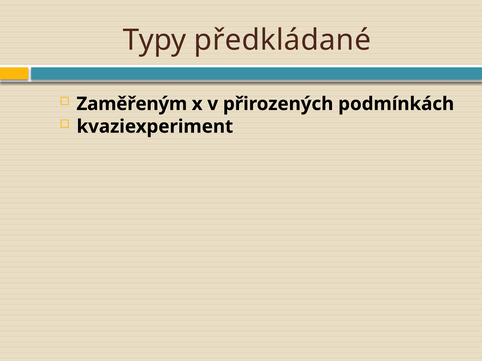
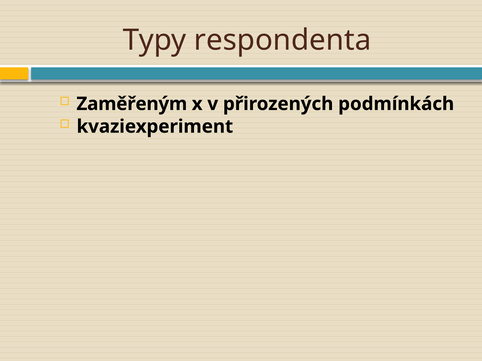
předkládané: předkládané -> respondenta (283, 40)
